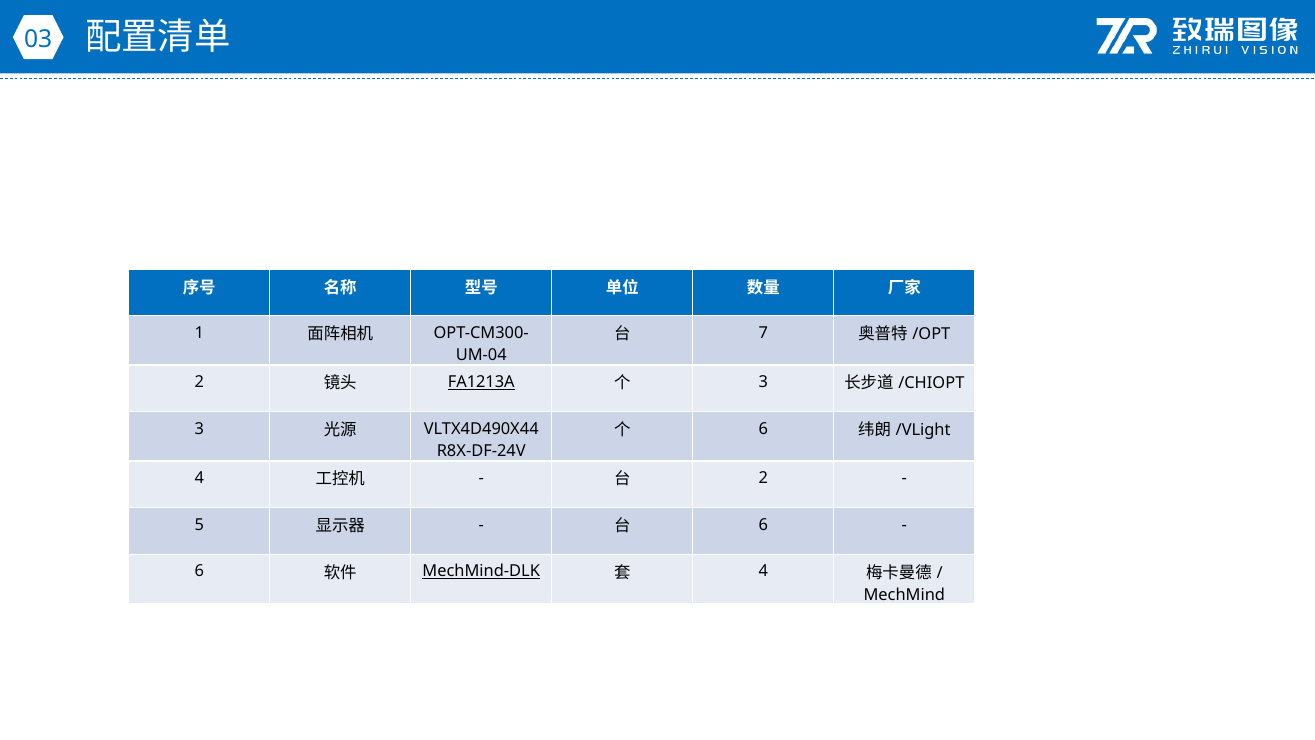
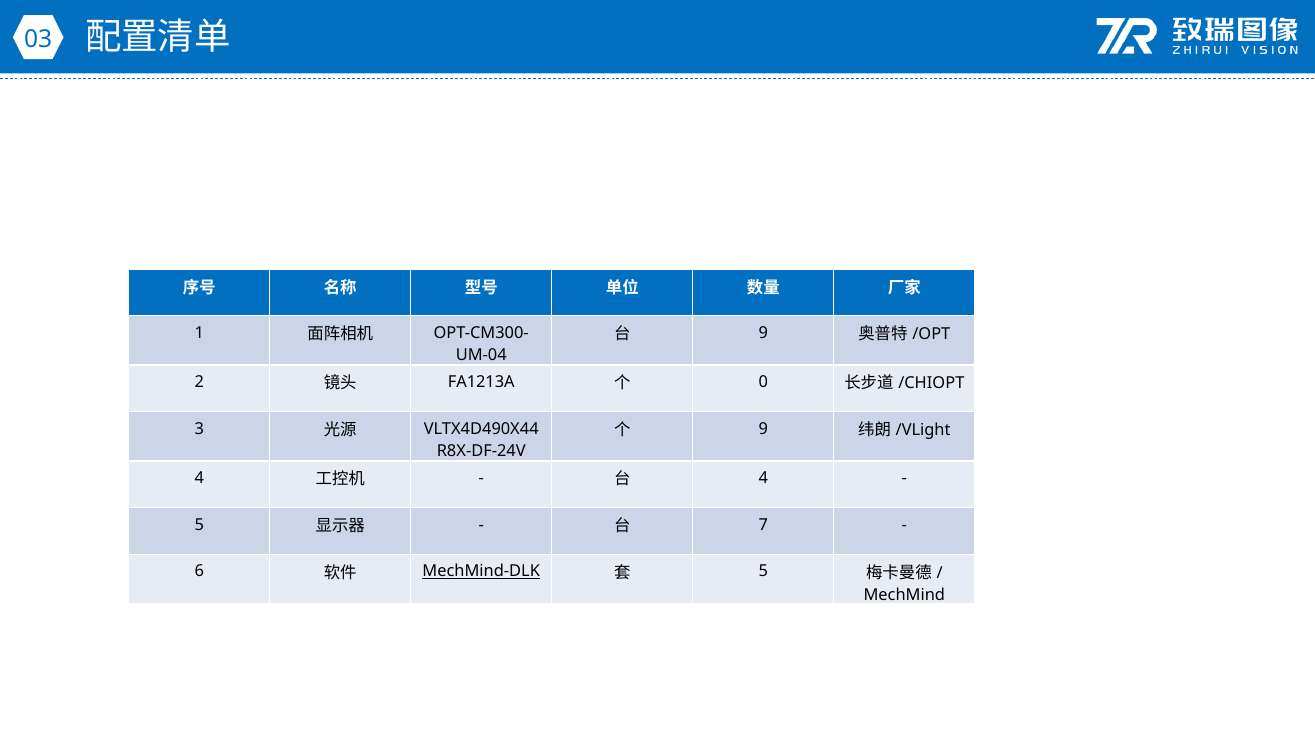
7: 7 -> 9 (763, 333)
FA1213A underline: present -> none (481, 382)
3: 3 -> 0 (763, 382)
6: 6 -> 9 (763, 429)
2: 2 -> 4 (763, 478)
6: 6 -> 7 (763, 524)
4: 4 -> 5 (763, 571)
